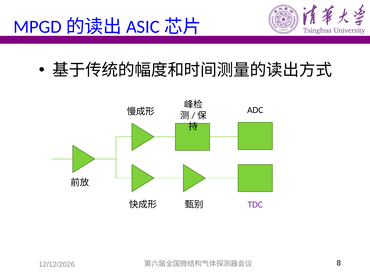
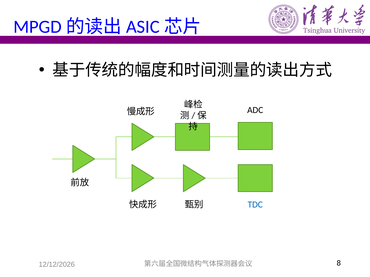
TDC colour: purple -> blue (255, 205)
